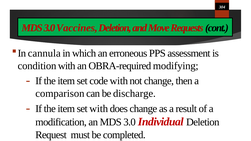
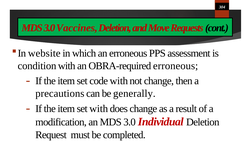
cannula: cannula -> website (44, 53)
OBRA-required modifying: modifying -> erroneous (176, 66)
comparison: comparison -> precautions (60, 94)
discharge: discharge -> generally (134, 94)
